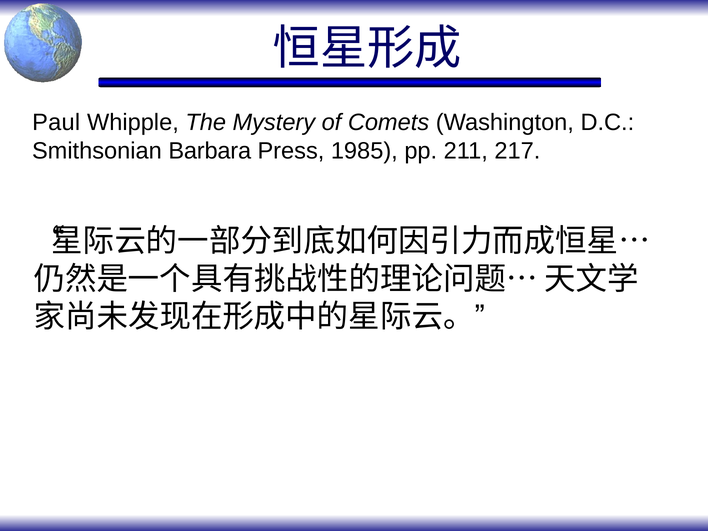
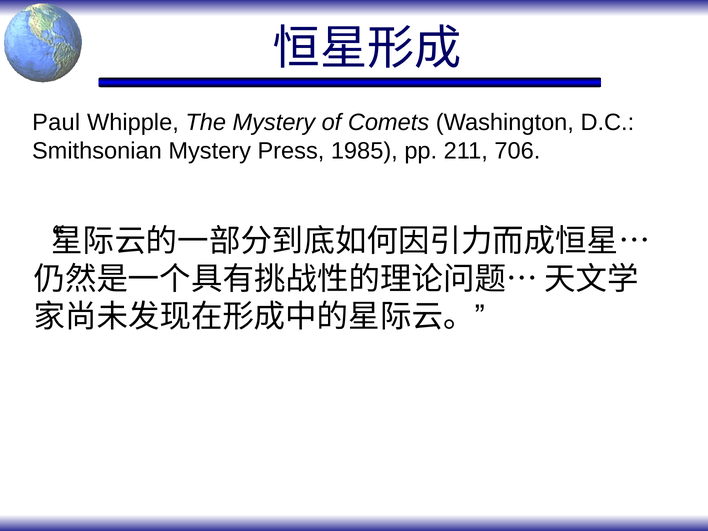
Smithsonian Barbara: Barbara -> Mystery (210, 151)
217: 217 -> 706 (517, 151)
